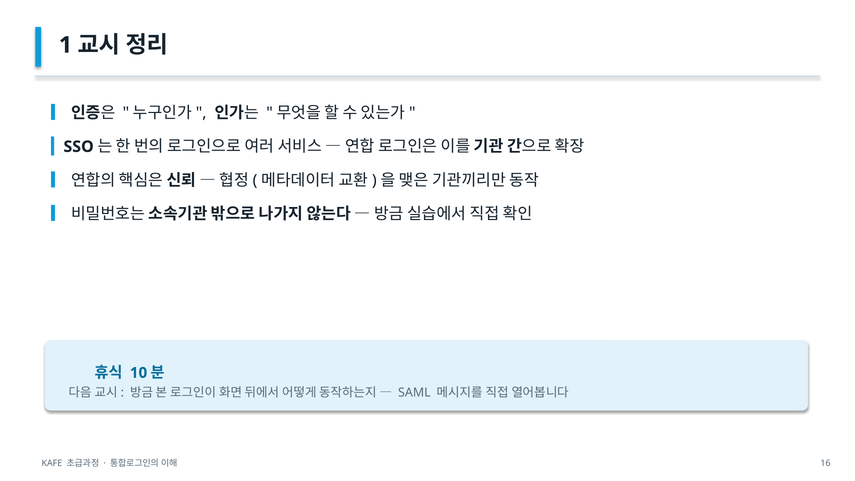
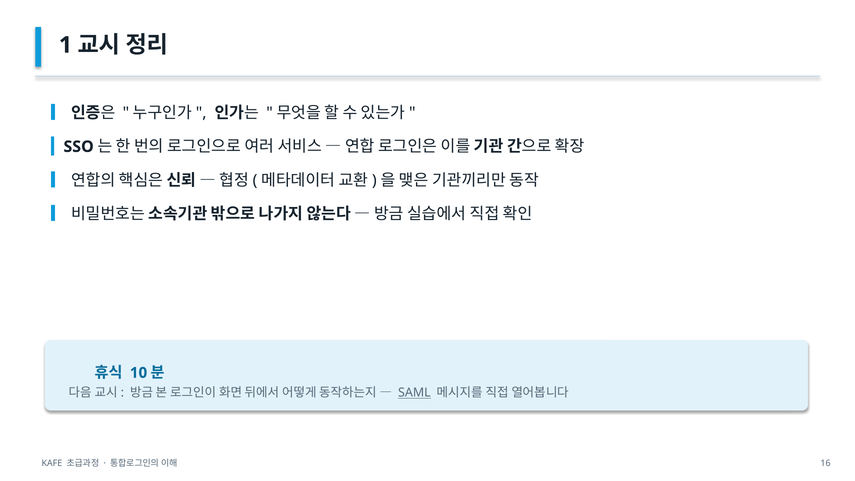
SAML underline: none -> present (414, 393)
